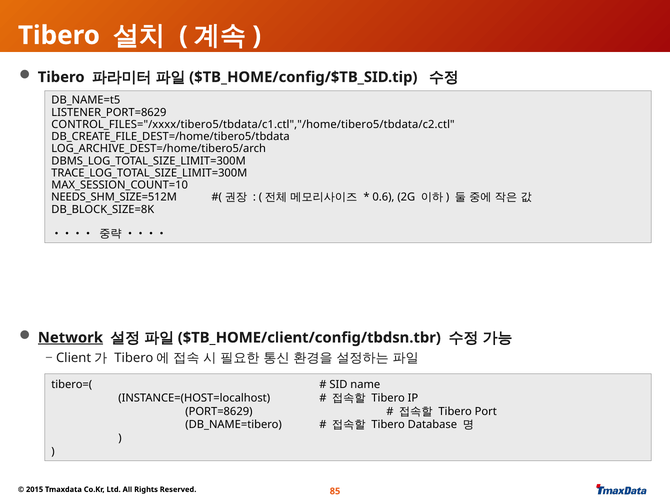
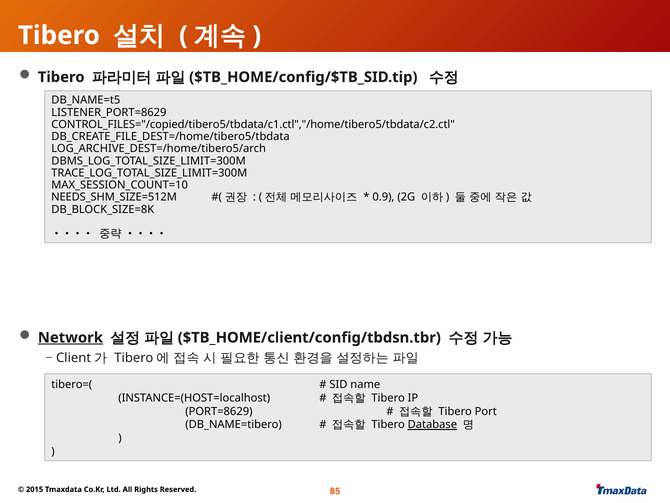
CONTROL_FILES="/xxxx/tibero5/tbdata/c1.ctl","/home/tibero5/tbdata/c2.ctl: CONTROL_FILES="/xxxx/tibero5/tbdata/c1.ctl","/home/tibero5/tbdata/c2.ctl -> CONTROL_FILES="/copied/tibero5/tbdata/c1.ctl","/home/tibero5/tbdata/c2.ctl (253, 124)
0.6: 0.6 -> 0.9 (383, 197)
Database underline: none -> present (432, 424)
